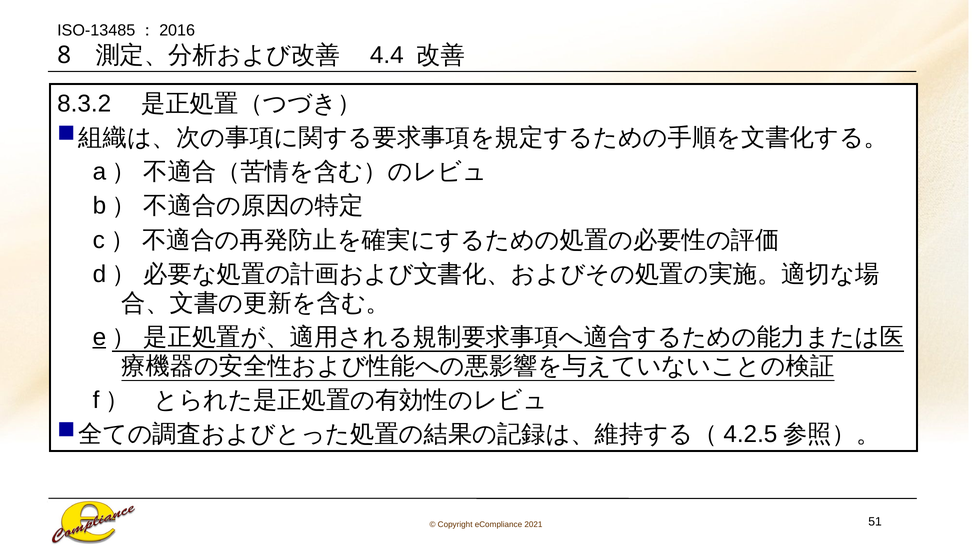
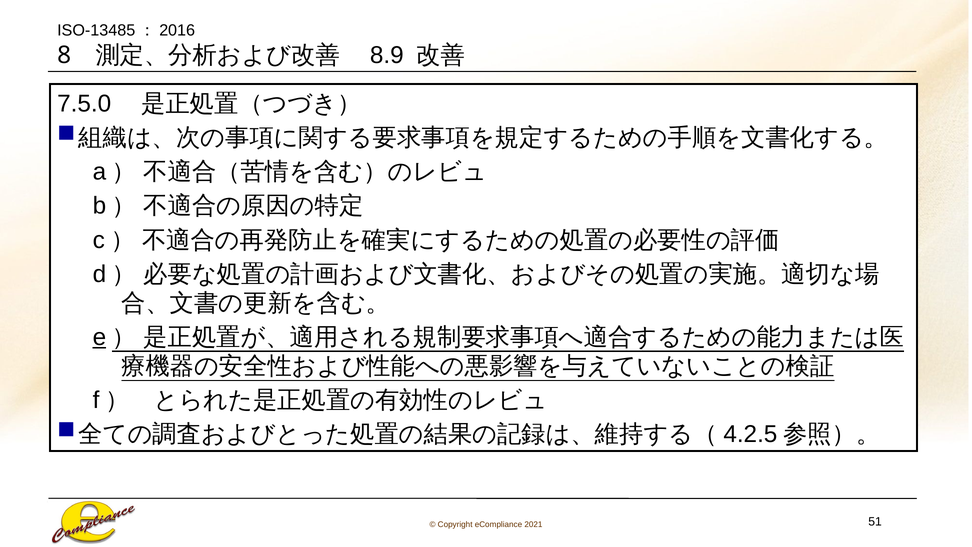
4.4: 4.4 -> 8.9 (387, 55)
8.3.2: 8.3.2 -> 7.5.0 (84, 104)
